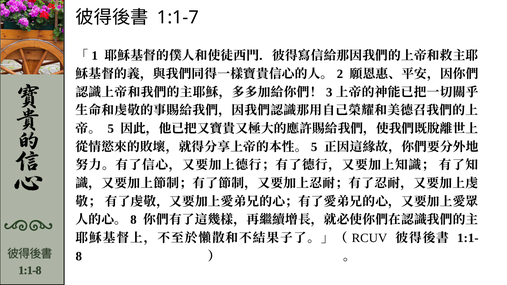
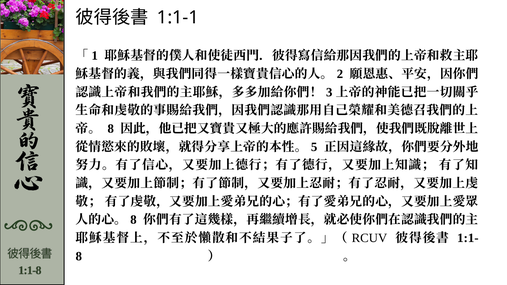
1:1-7: 1:1-7 -> 1:1-1 (178, 18)
5: 5 -> 8 (111, 129)
